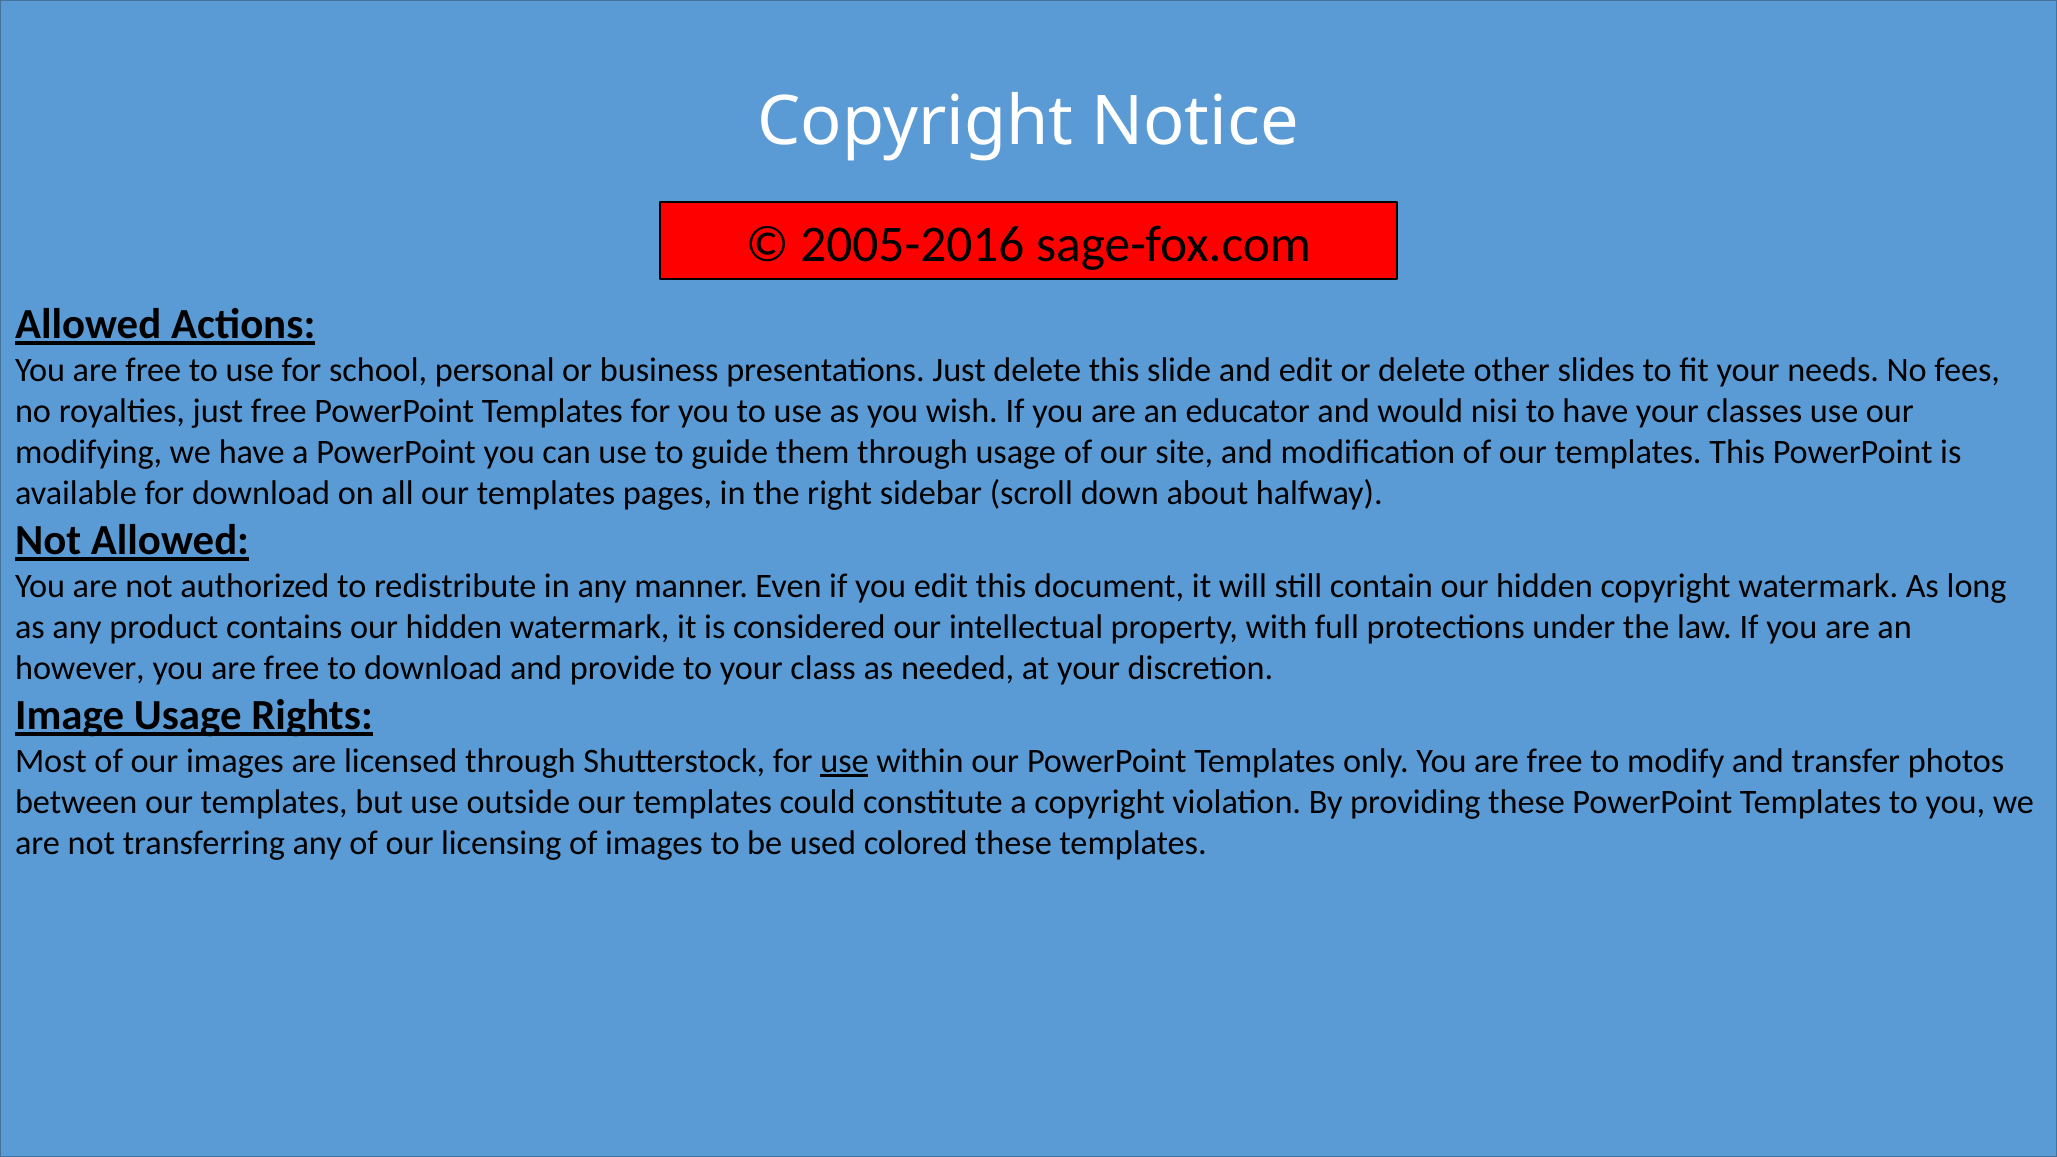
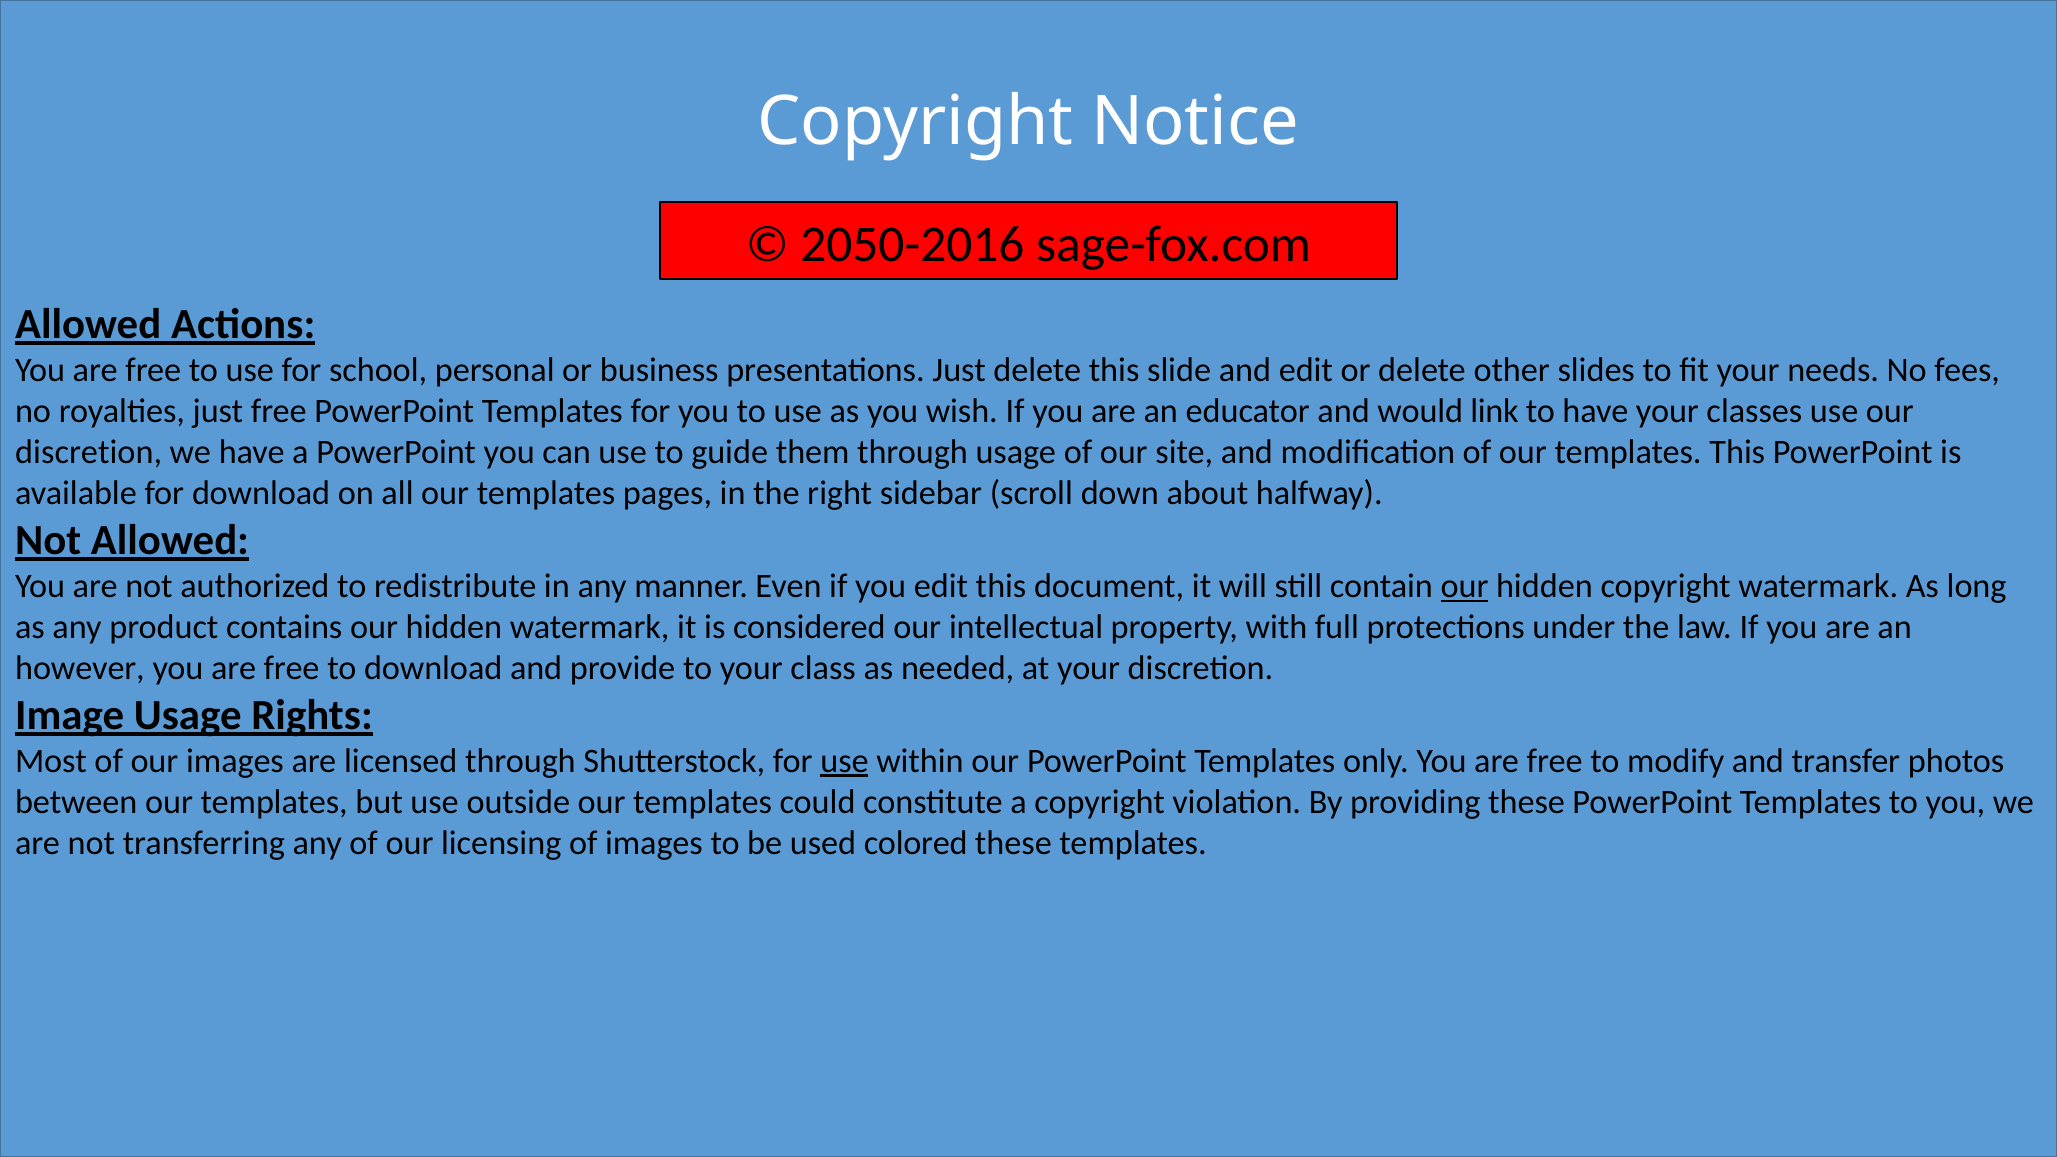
2005-2016: 2005-2016 -> 2050-2016 (912, 244)
nisi: nisi -> link (1495, 411)
modifying: modifying -> discretion (89, 452)
our underline: none -> present (1465, 586)
